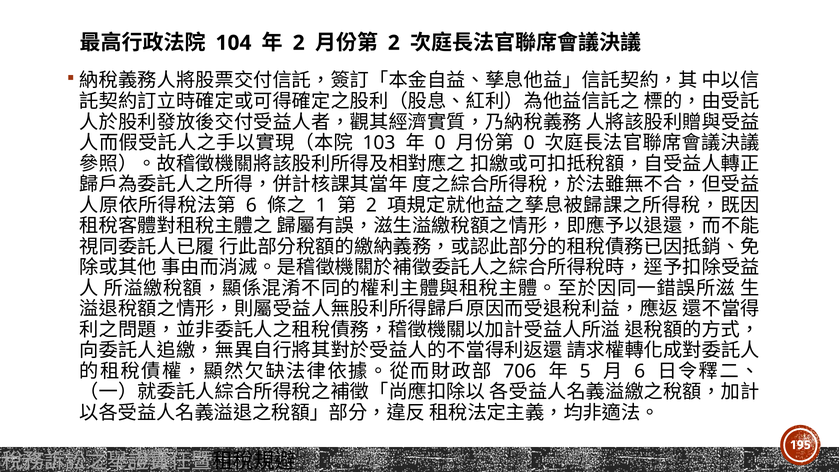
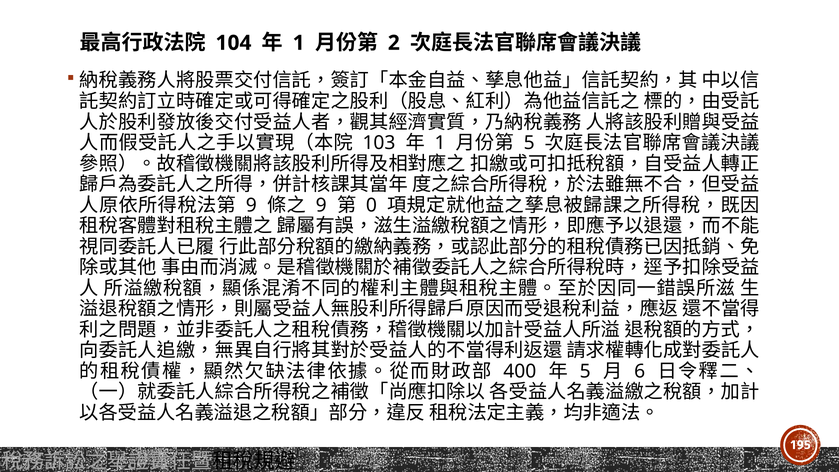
2: 2 -> 1 (299, 43)
0: 0 -> 1 (440, 143)
0: 0 -> 5 (529, 143)
6: 6 -> 9 (251, 205)
1: 1 -> 9 (321, 205)
2: 2 -> 0 (371, 205)
706: 706 -> 400 (520, 371)
